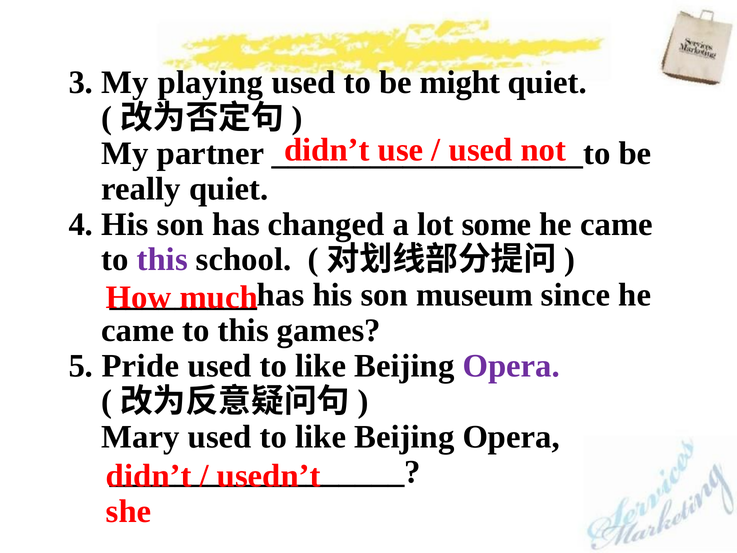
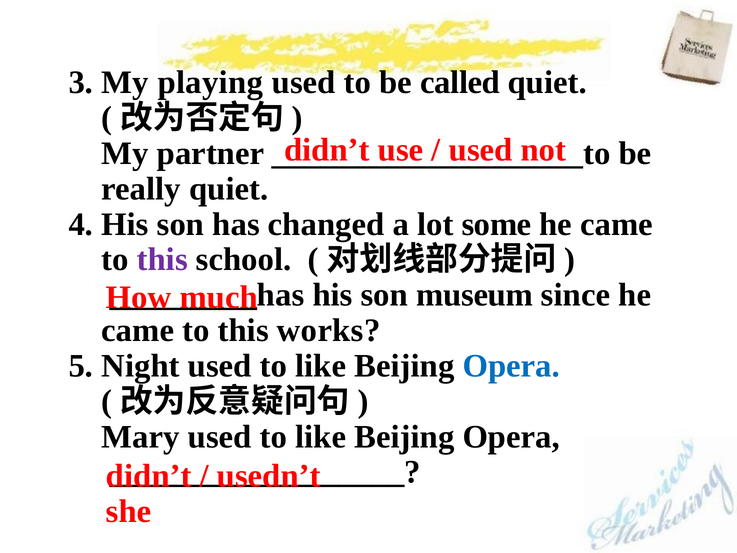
might: might -> called (460, 83)
games: games -> works (329, 330)
Pride: Pride -> Night (141, 366)
Opera colour: purple -> blue (511, 366)
